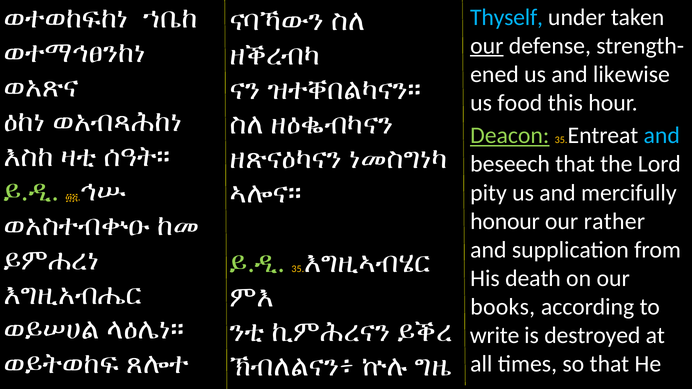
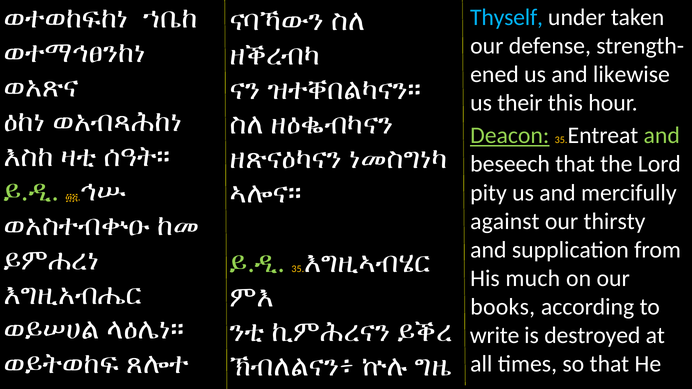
our underline: present -> none (487, 46)
food: food -> their (520, 103)
and colour: light blue -> light green (662, 136)
honour: honour -> against (505, 221)
rather: rather -> thirsty (615, 221)
death: death -> much (533, 278)
